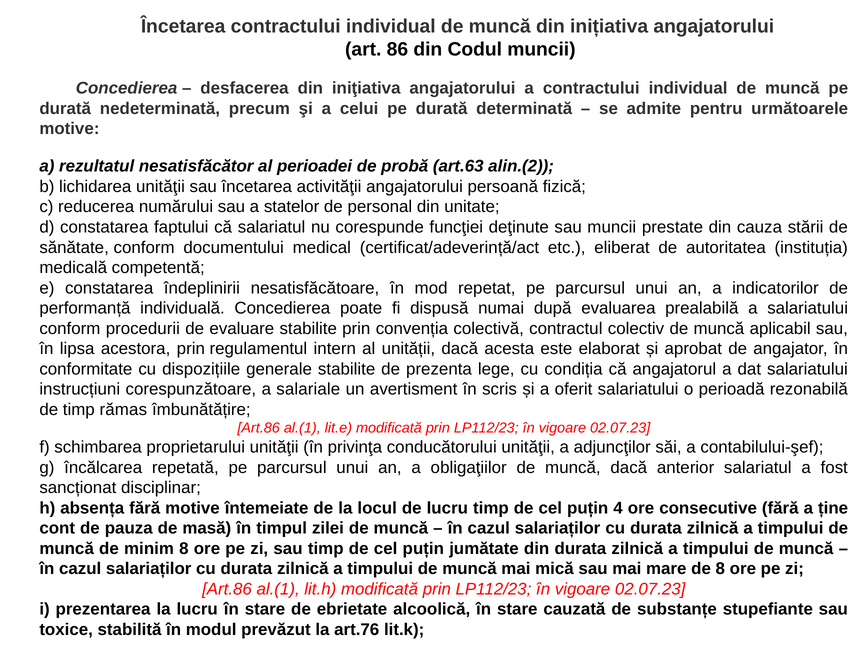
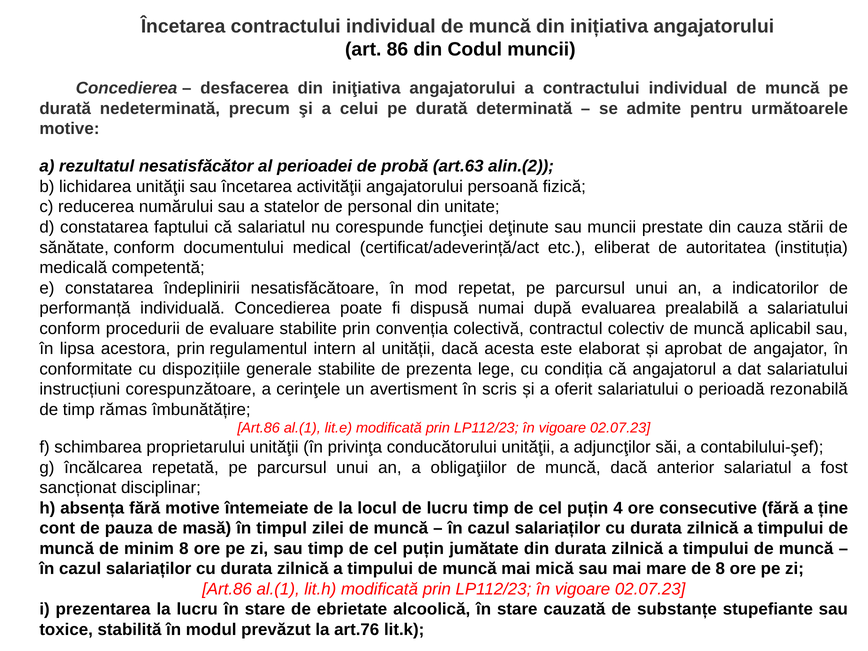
salariale: salariale -> cerinţele (308, 389)
